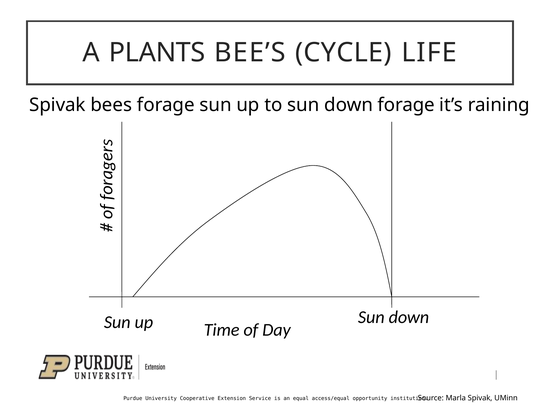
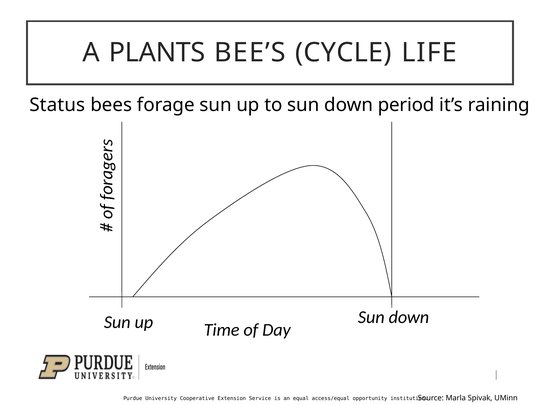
Spivak: Spivak -> Status (57, 105)
down forage: forage -> period (406, 105)
